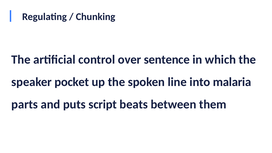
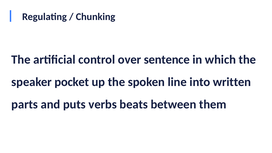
malaria: malaria -> written (232, 82)
script: script -> verbs (103, 104)
